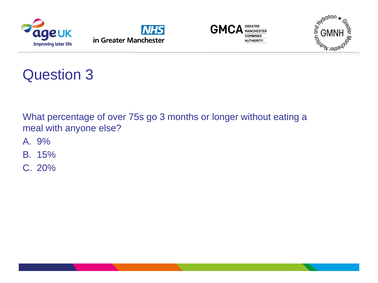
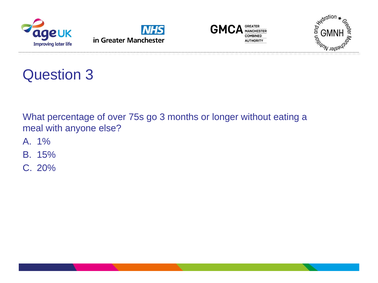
9%: 9% -> 1% (44, 142)
